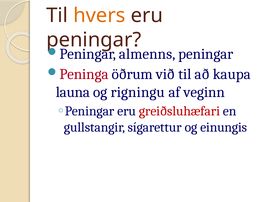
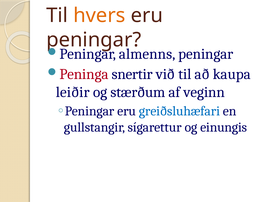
öðrum: öðrum -> snertir (132, 74)
launa: launa -> leiðir (73, 92)
rigningu: rigningu -> stærðum (138, 92)
greiðsluhæfari colour: red -> blue (179, 111)
